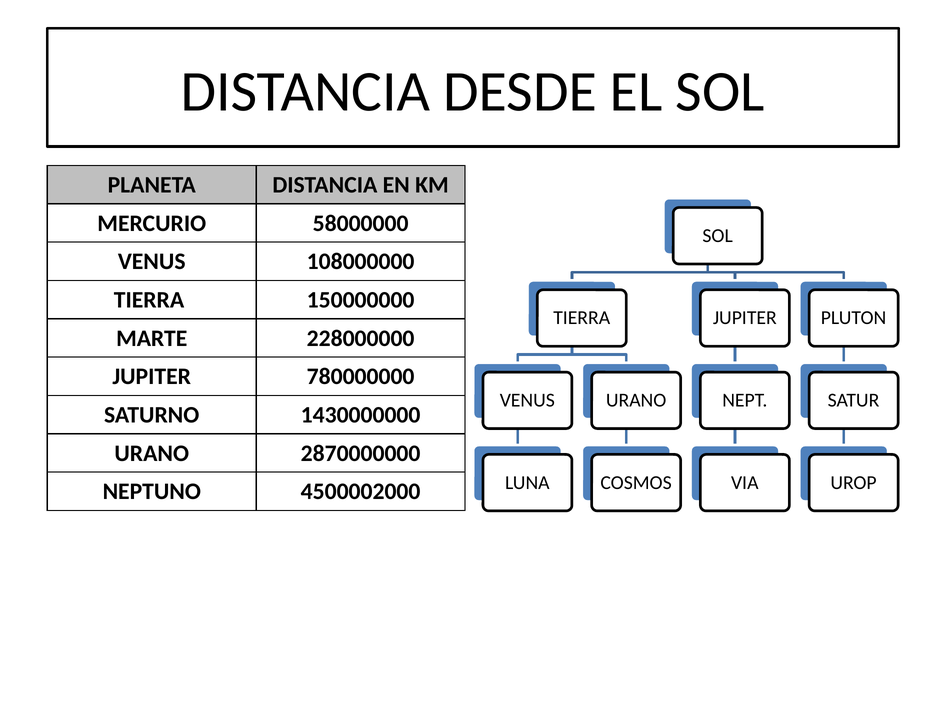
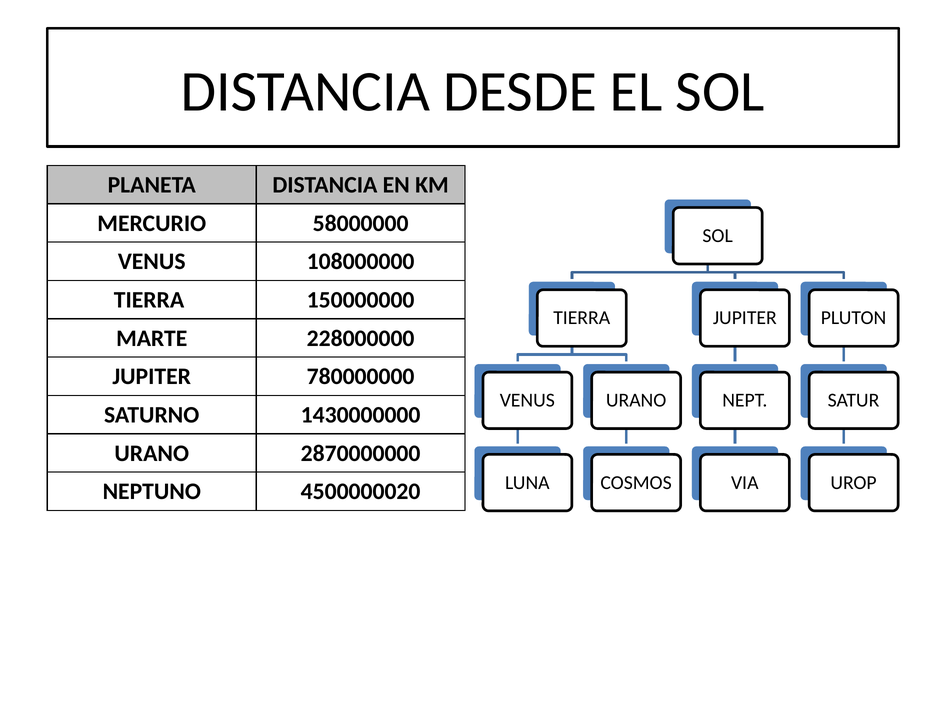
4500002000: 4500002000 -> 4500000020 (361, 492)
